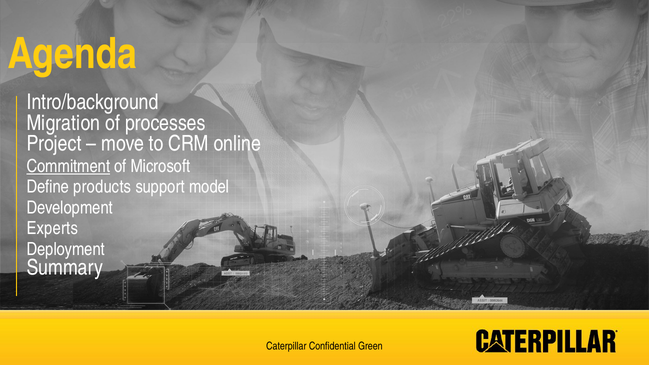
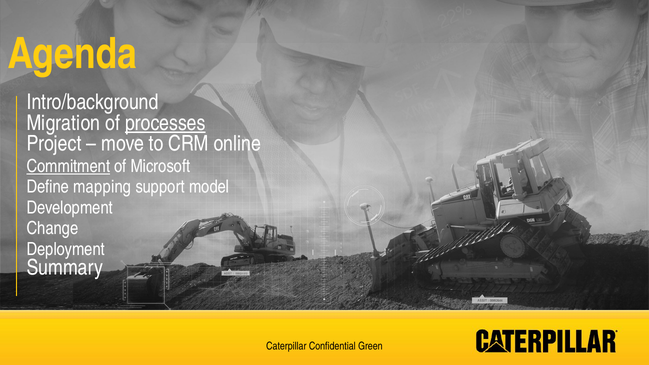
processes underline: none -> present (165, 123)
products: products -> mapping (102, 187)
Experts: Experts -> Change (53, 228)
